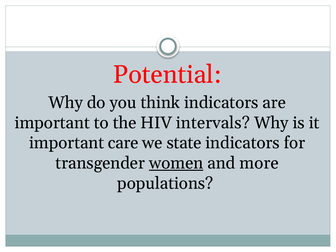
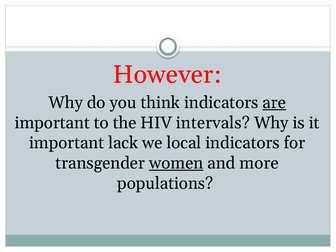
Potential: Potential -> However (167, 75)
are underline: none -> present (274, 103)
care: care -> lack (123, 143)
state: state -> local (184, 143)
